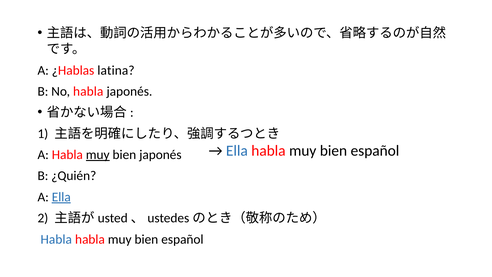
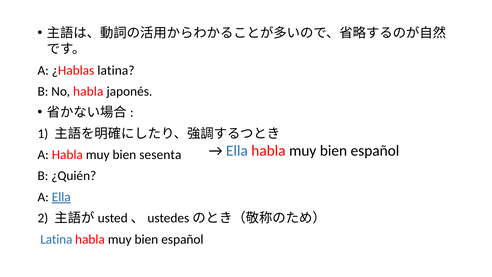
muy underline: present -> none (98, 155)
bien japonés: japonés -> sesenta (160, 155)
Habla: Habla -> Latina (56, 239)
